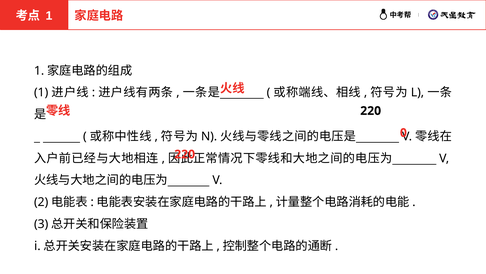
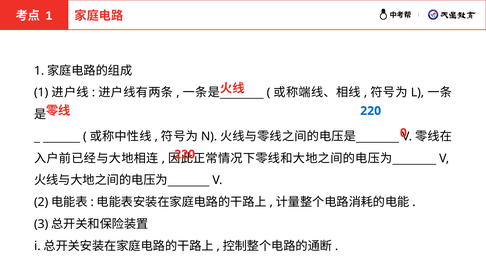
220 colour: black -> blue (371, 111)
